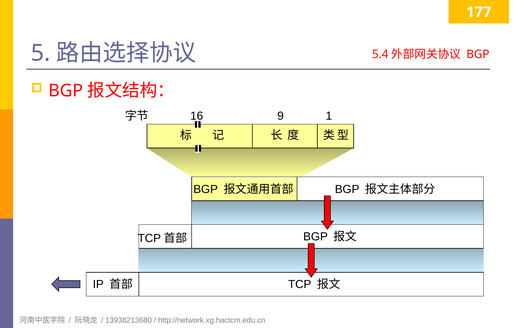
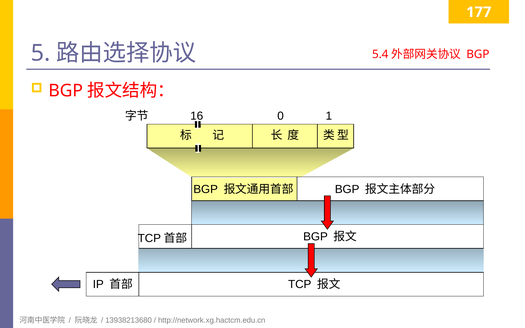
9: 9 -> 0 (281, 116)
